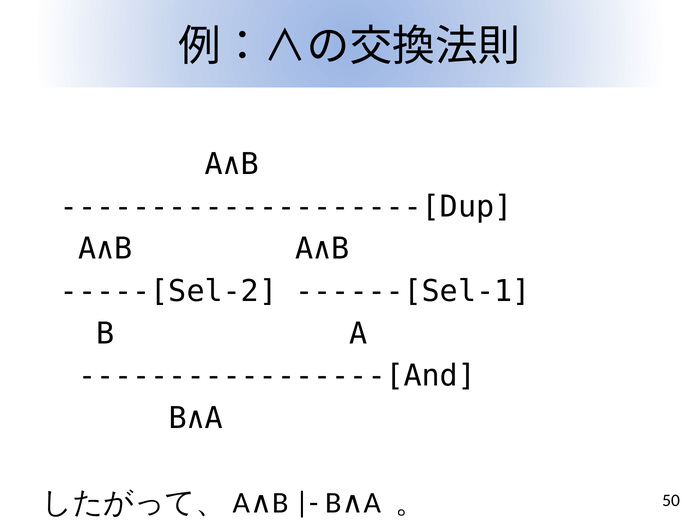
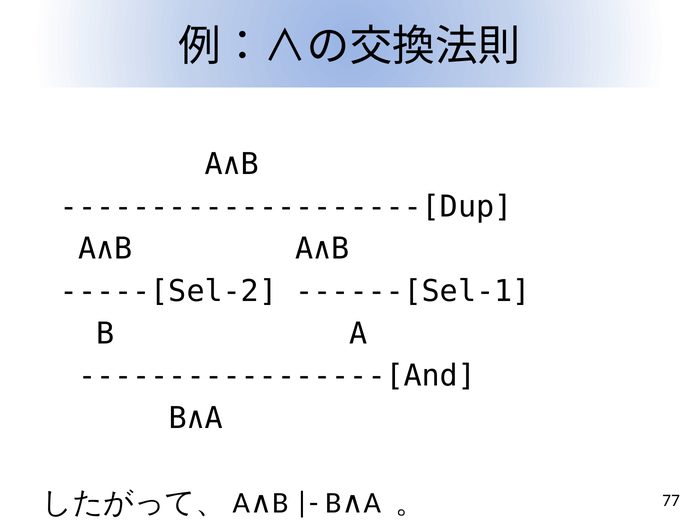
50: 50 -> 77 (671, 501)
